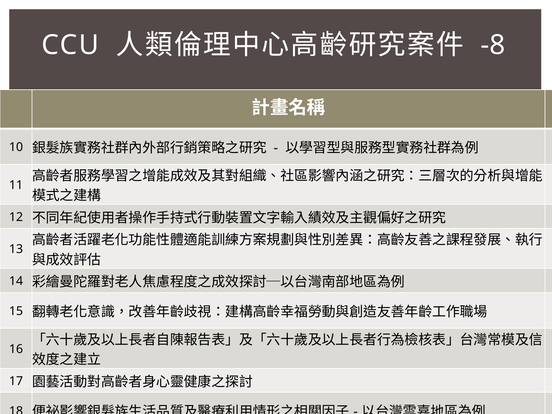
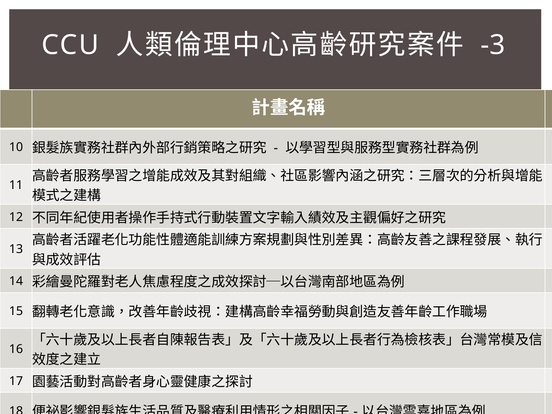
-8: -8 -> -3 (493, 45)
